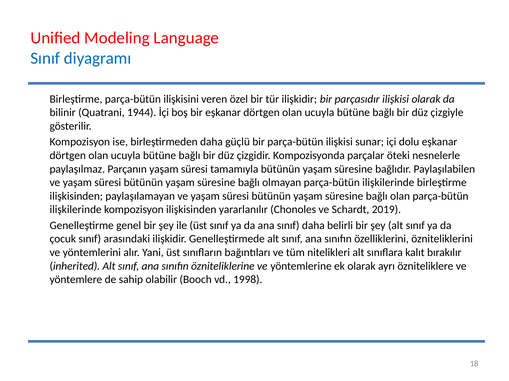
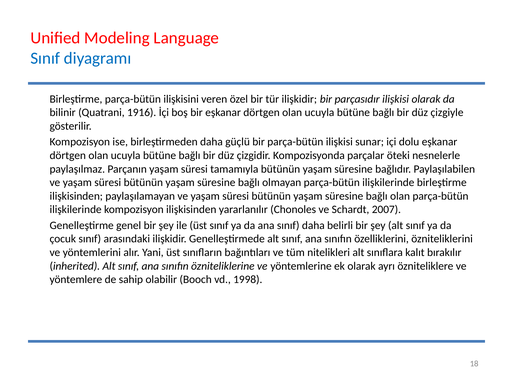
1944: 1944 -> 1916 (142, 113)
2019: 2019 -> 2007 (386, 210)
